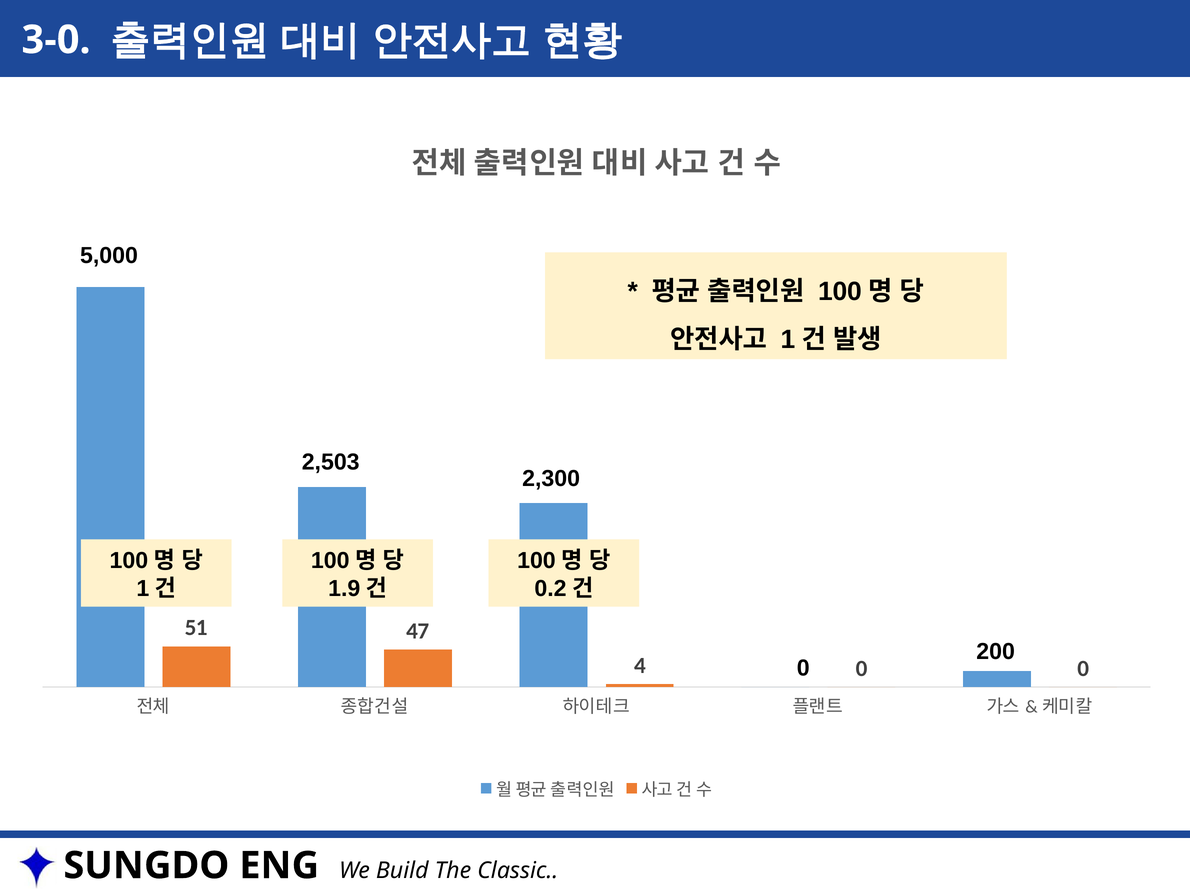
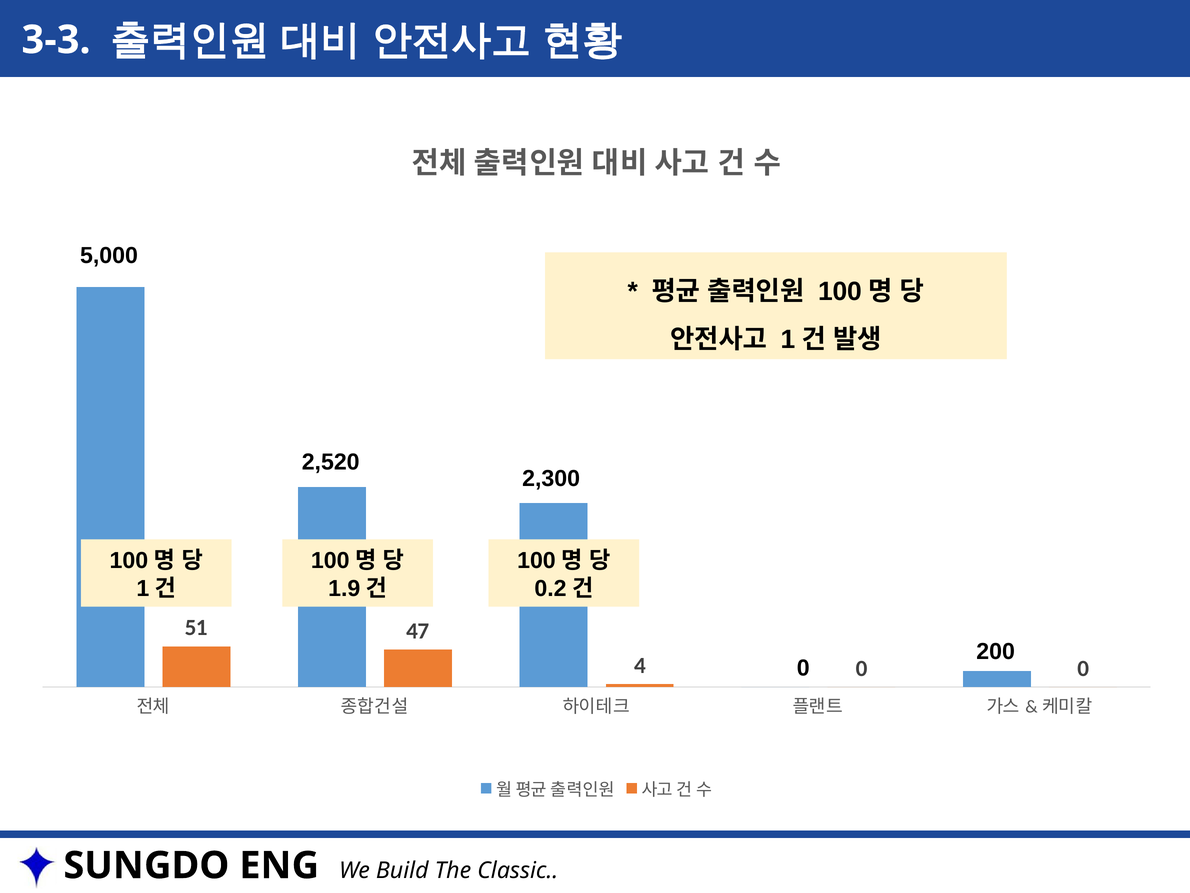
3-0: 3-0 -> 3-3 (56, 40)
2,503: 2,503 -> 2,520 (331, 462)
